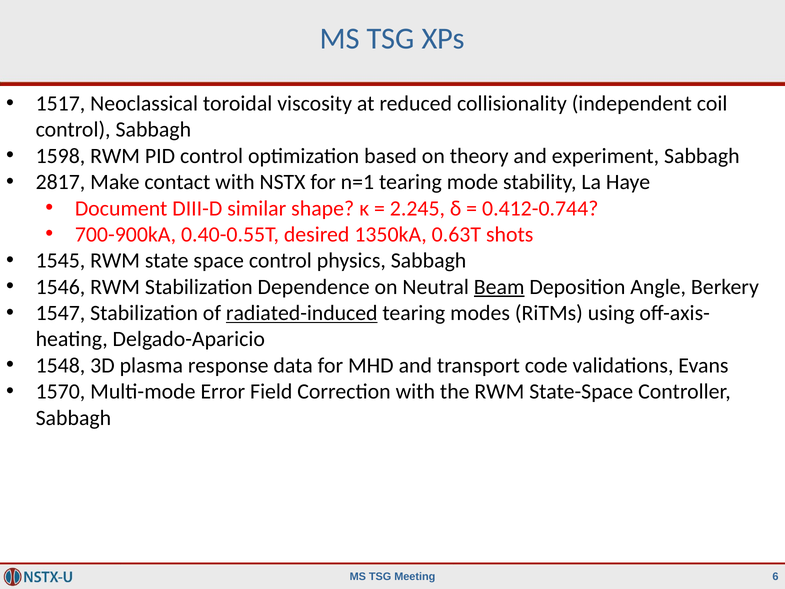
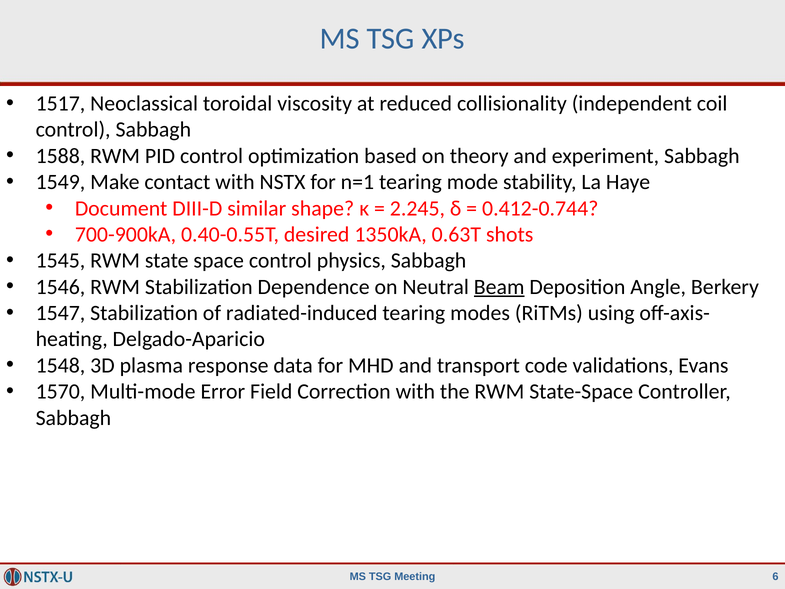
1598: 1598 -> 1588 (60, 156)
2817: 2817 -> 1549 (60, 182)
radiated-induced underline: present -> none (302, 313)
